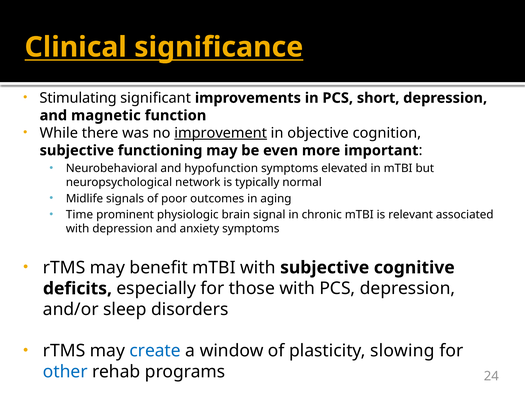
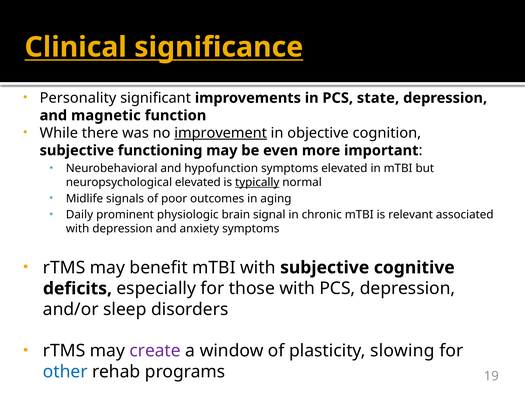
Stimulating: Stimulating -> Personality (78, 98)
short: short -> state (378, 98)
neuropsychological network: network -> elevated (198, 183)
typically underline: none -> present (257, 183)
Time: Time -> Daily (80, 215)
create colour: blue -> purple (155, 352)
24: 24 -> 19 (491, 377)
